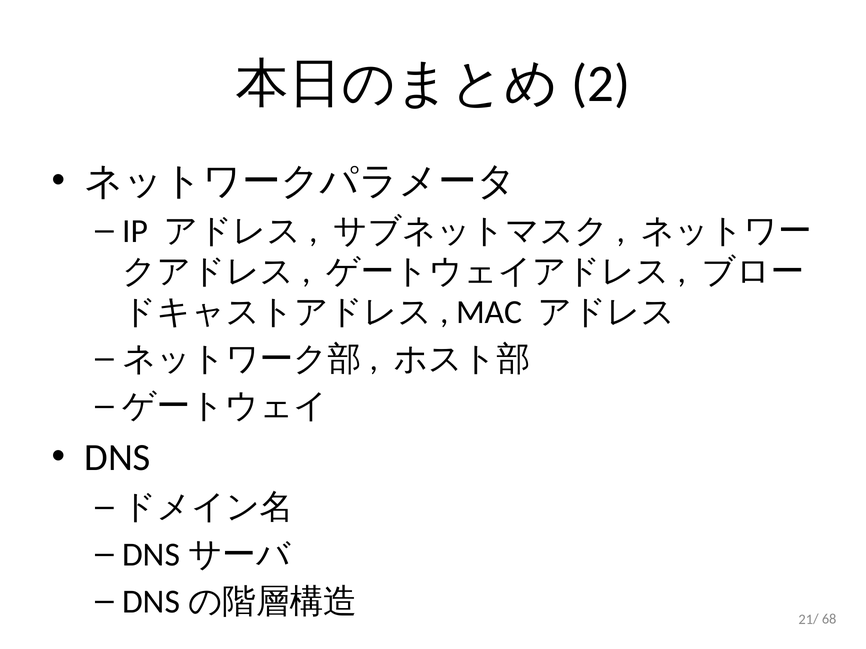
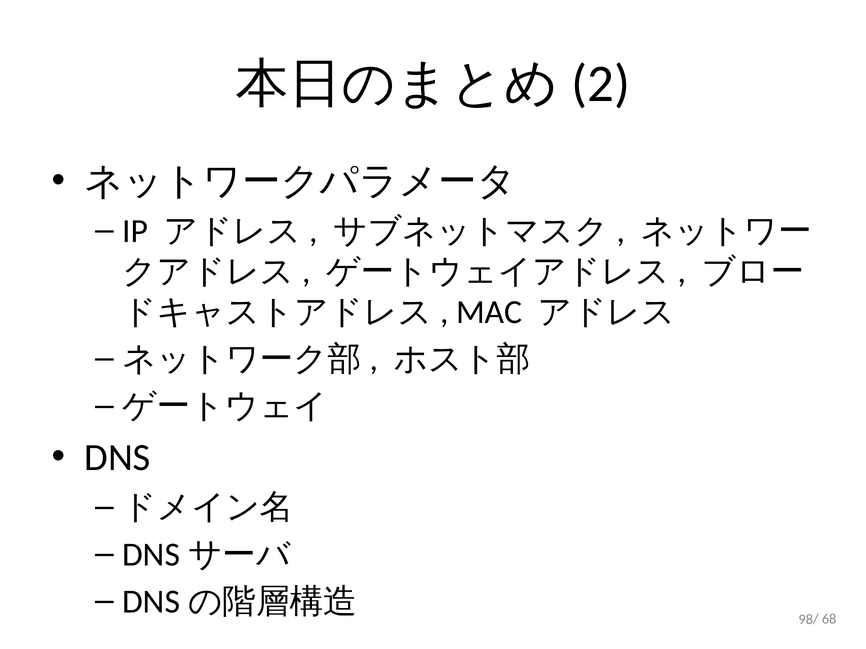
21: 21 -> 98 (806, 620)
